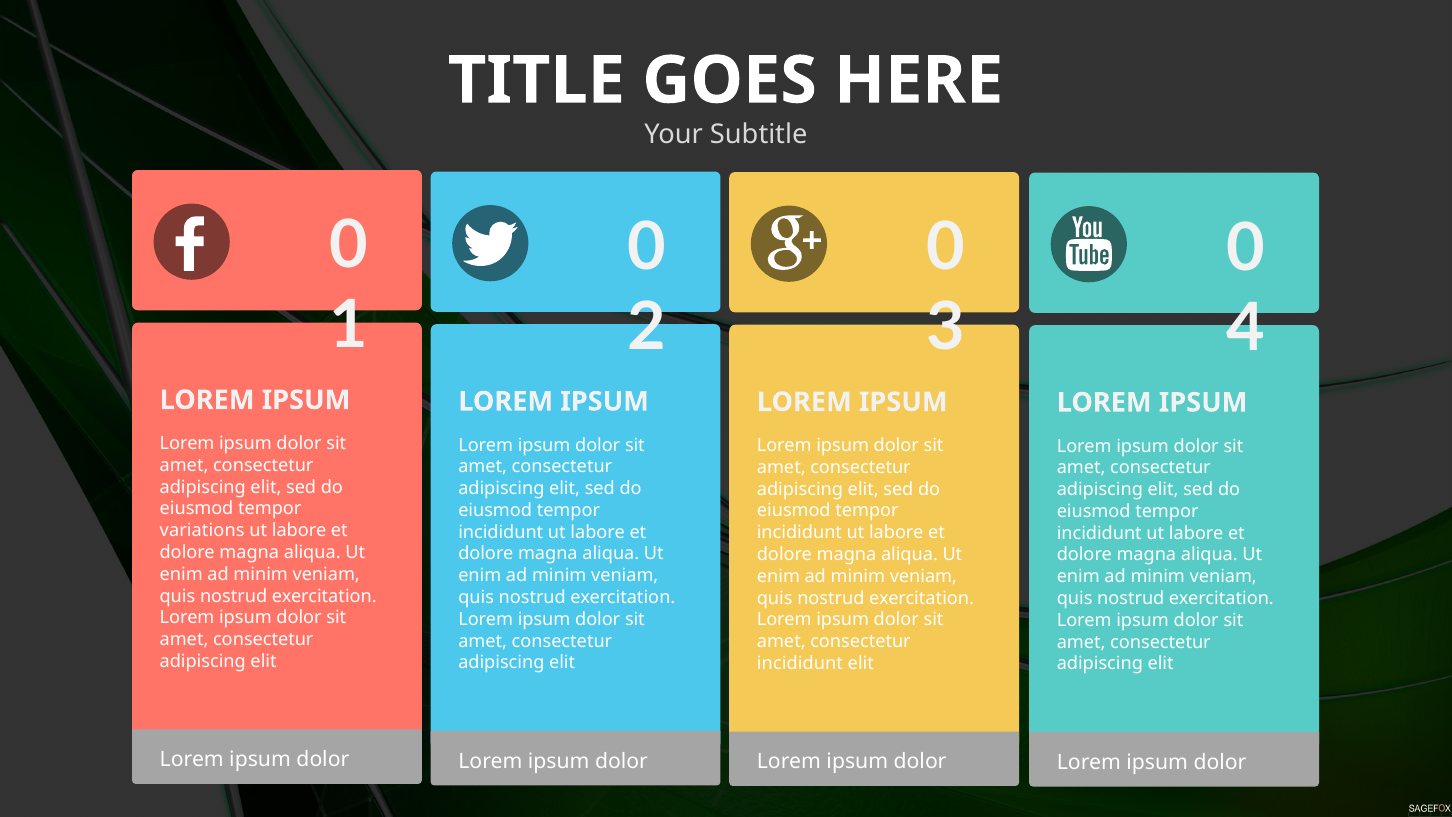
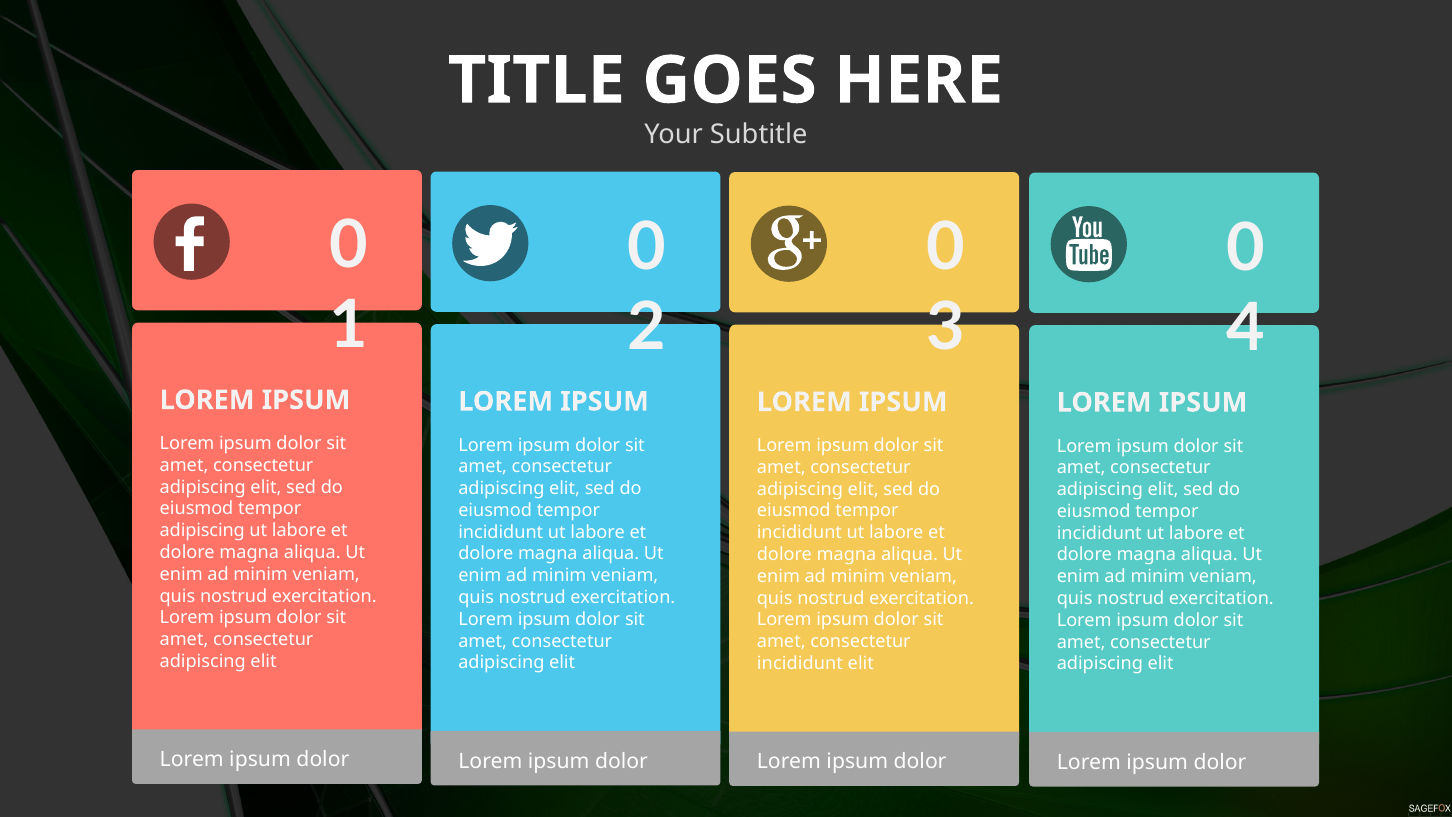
variations: variations -> adipiscing (202, 530)
